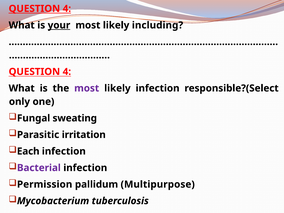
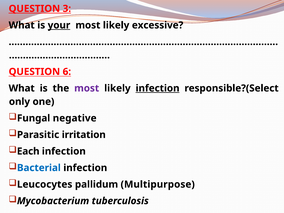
4: 4 -> 3 (67, 9)
including: including -> excessive (158, 25)
4: 4 -> 6 (67, 72)
infection underline: none -> present (158, 88)
sweating: sweating -> negative (75, 118)
Bacterial colour: purple -> blue (39, 168)
Permission: Permission -> Leucocytes (45, 184)
